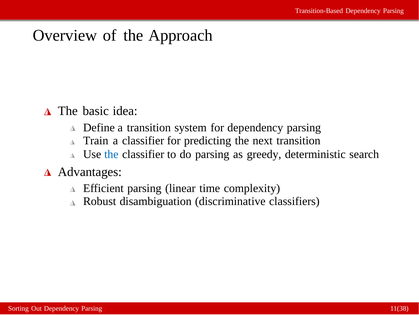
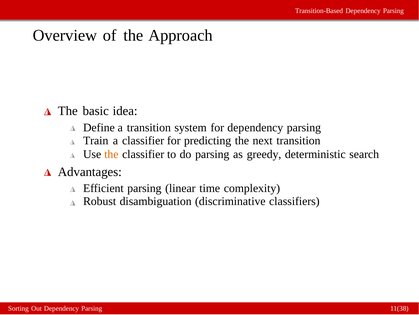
the colour: blue -> orange (111, 154)
